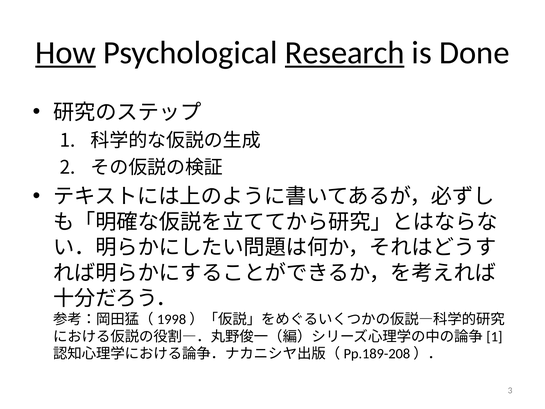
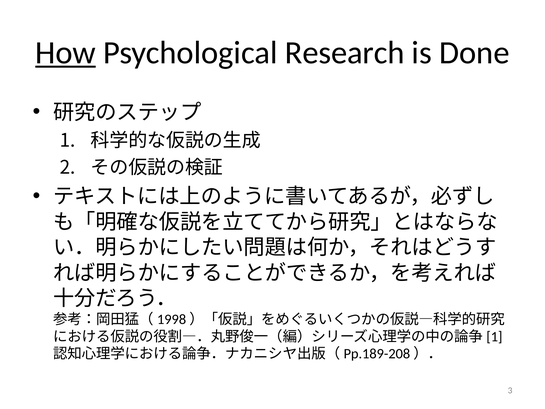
Research underline: present -> none (345, 53)
